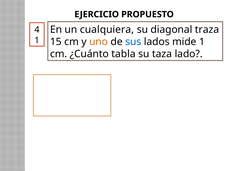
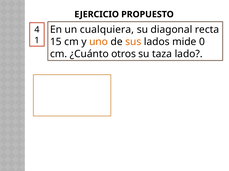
traza: traza -> recta (207, 30)
sus colour: blue -> orange (133, 42)
mide 1: 1 -> 0 (202, 42)
tabla: tabla -> otros (124, 54)
